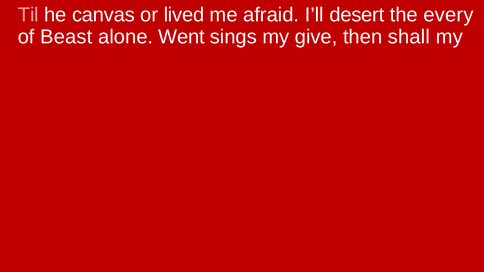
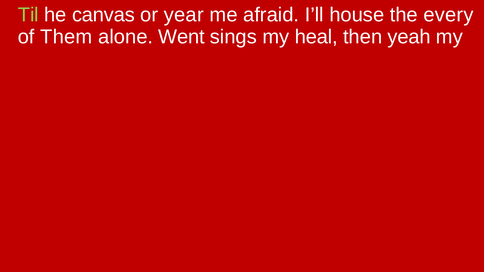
Til colour: pink -> light green (28, 15)
lived: lived -> year (184, 15)
desert: desert -> house (357, 15)
Beast: Beast -> Them (66, 37)
give: give -> heal (316, 37)
shall: shall -> yeah (409, 37)
